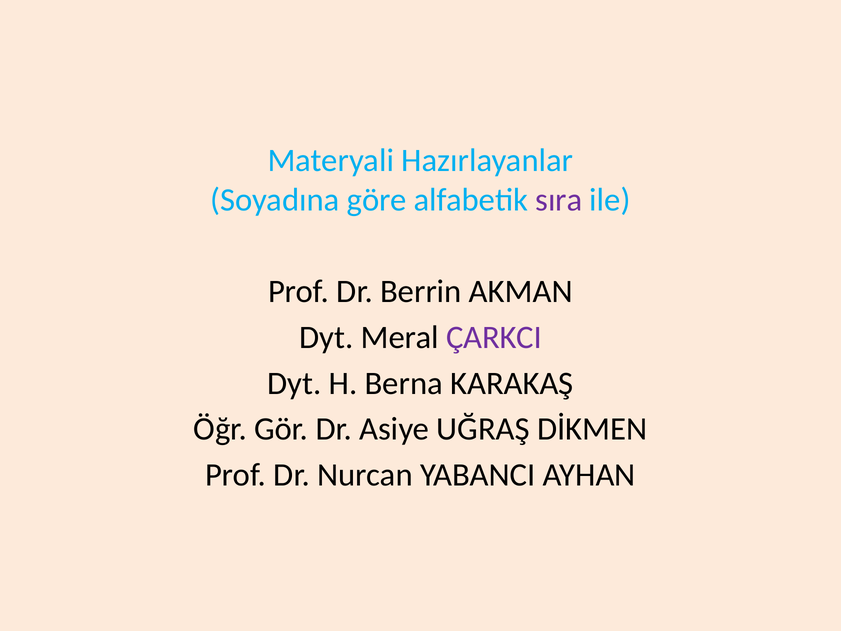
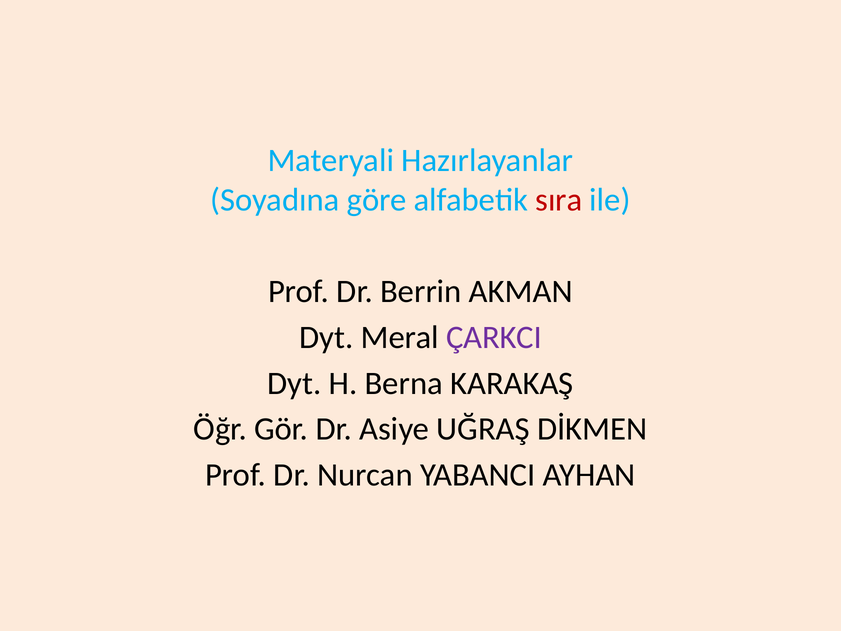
sıra colour: purple -> red (559, 200)
